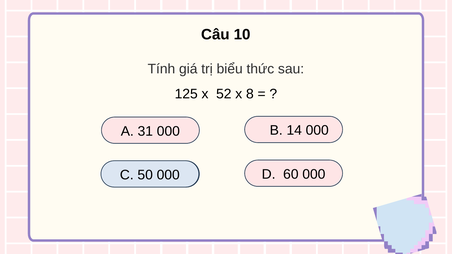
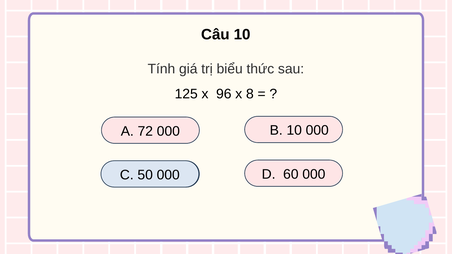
52: 52 -> 96 (224, 94)
31: 31 -> 72 (145, 131)
B 14: 14 -> 10 (294, 131)
